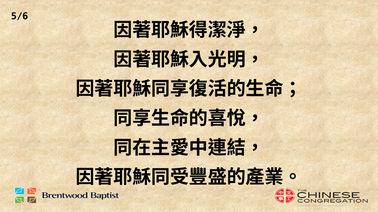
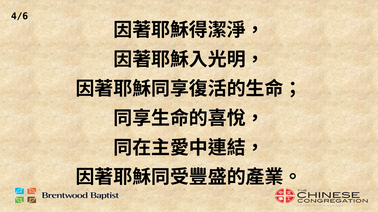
5/6: 5/6 -> 4/6 (20, 16)
